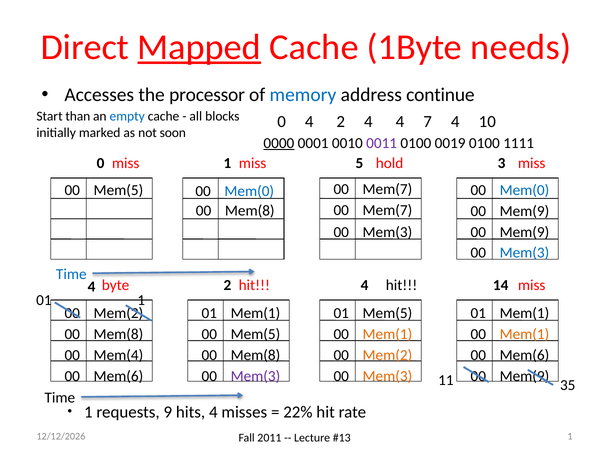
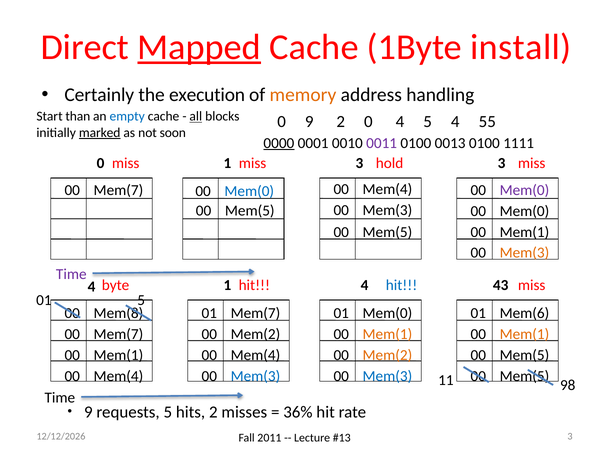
needs: needs -> install (521, 47)
Accesses: Accesses -> Certainly (99, 95)
processor: processor -> execution (207, 95)
memory colour: blue -> orange (303, 95)
continue: continue -> handling (440, 95)
all underline: none -> present (196, 116)
0 4: 4 -> 9 (309, 121)
4: 4 -> 0 (368, 121)
4 7: 7 -> 5 (428, 121)
10: 10 -> 55 (487, 121)
marked underline: none -> present (100, 133)
0019: 0019 -> 0013 (450, 143)
1 5: 5 -> 3 (359, 163)
Mem(5: Mem(5 -> Mem(7 (118, 190)
Mem(7: Mem(7 -> Mem(4 (387, 189)
Mem(0 colour: blue -> purple (524, 190)
Mem(7: Mem(7 -> Mem(3 (387, 210)
Mem(8: Mem(8 -> Mem(5 (250, 211)
Mem(9: Mem(9 -> Mem(0 (524, 211)
Mem(3: Mem(3 -> Mem(5 (387, 232)
Mem(9: Mem(9 -> Mem(1 (524, 232)
Mem(3 colour: blue -> orange (524, 253)
Time colour: blue -> purple (71, 274)
hit colour: black -> blue (402, 285)
2: 2 -> 1 (227, 285)
14: 14 -> 43 (501, 285)
01 1: 1 -> 5 (141, 300)
Mem(2: Mem(2 -> Mem(8 (118, 313)
Mem(1: Mem(1 -> Mem(7 (255, 313)
01 Mem(5: Mem(5 -> Mem(0 (387, 313)
Mem(1: Mem(1 -> Mem(6 (524, 313)
Mem(8: Mem(8 -> Mem(7 (118, 334)
Mem(5: Mem(5 -> Mem(2 (255, 334)
Mem(4: Mem(4 -> Mem(1 (118, 355)
Mem(8: Mem(8 -> Mem(4 (255, 355)
Mem(6: Mem(6 -> Mem(5 (524, 355)
Mem(6: Mem(6 -> Mem(4 (118, 376)
Mem(3 colour: purple -> blue (255, 376)
Mem(3 colour: orange -> blue (387, 376)
Mem(9: Mem(9 -> Mem(5 (524, 376)
35: 35 -> 98 (568, 385)
1: 1 -> 9 (88, 412)
requests 9: 9 -> 5 (168, 412)
hits 4: 4 -> 2 (213, 412)
22%: 22% -> 36% (298, 412)
1: 1 -> 3 (570, 436)
